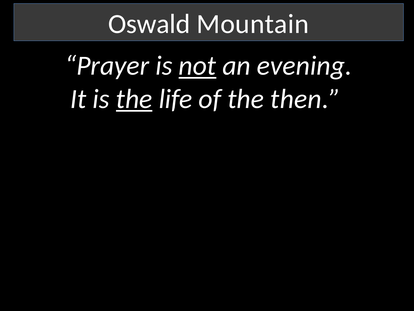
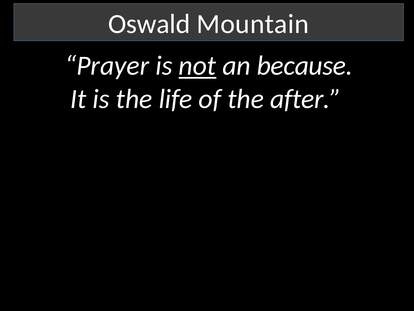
evening: evening -> because (305, 66)
the underline: present -> none (134, 99)
then: then -> after (306, 99)
